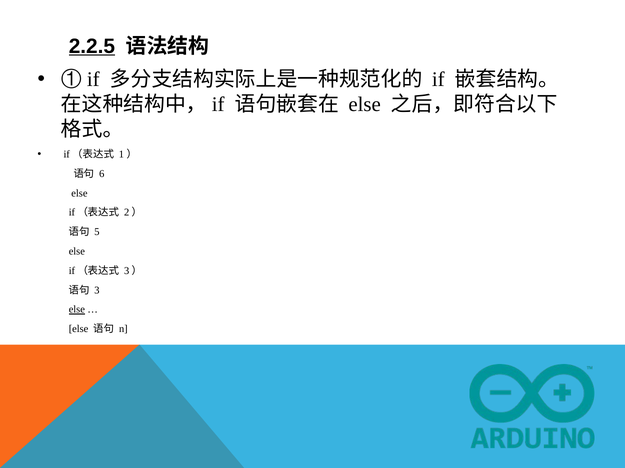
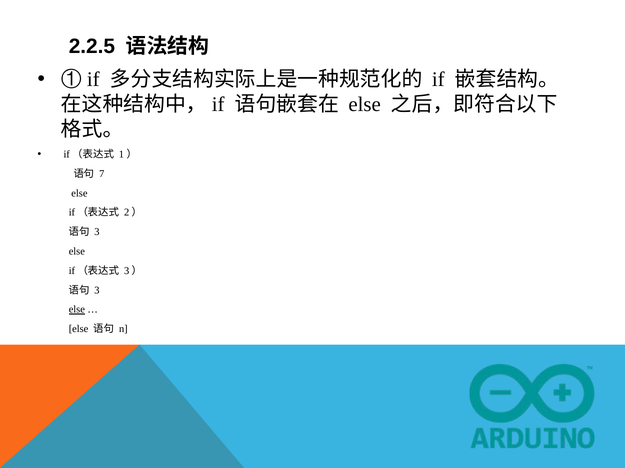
2.2.5 underline: present -> none (92, 46)
6: 6 -> 7 (102, 174)
5: 5 -> 3 (97, 232)
